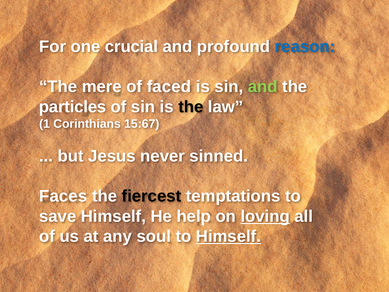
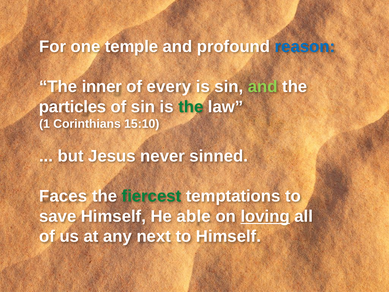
crucial: crucial -> temple (132, 47)
mere: mere -> inner (102, 87)
faced: faced -> every (169, 87)
the colour: black -> green (191, 107)
15:67: 15:67 -> 15:10 (142, 124)
fiercest colour: black -> green (151, 196)
help: help -> able (194, 216)
soul: soul -> next (154, 236)
Himself underline: present -> none (228, 236)
